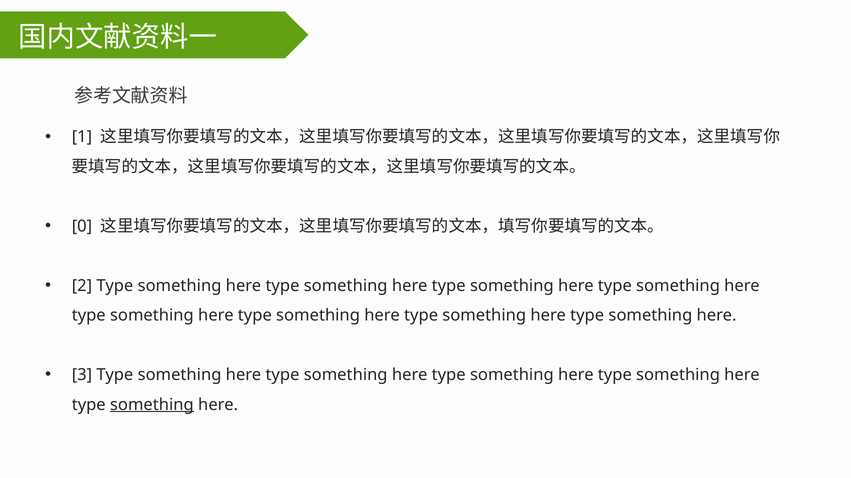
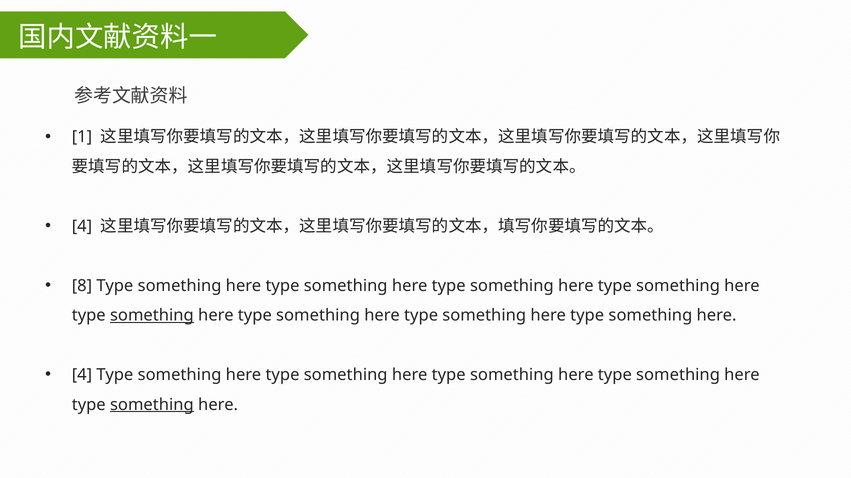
0: 0 -> 4 (82, 227)
2: 2 -> 8 (82, 286)
something underline: none -> present (152, 316)
3: 3 -> 4 (82, 375)
